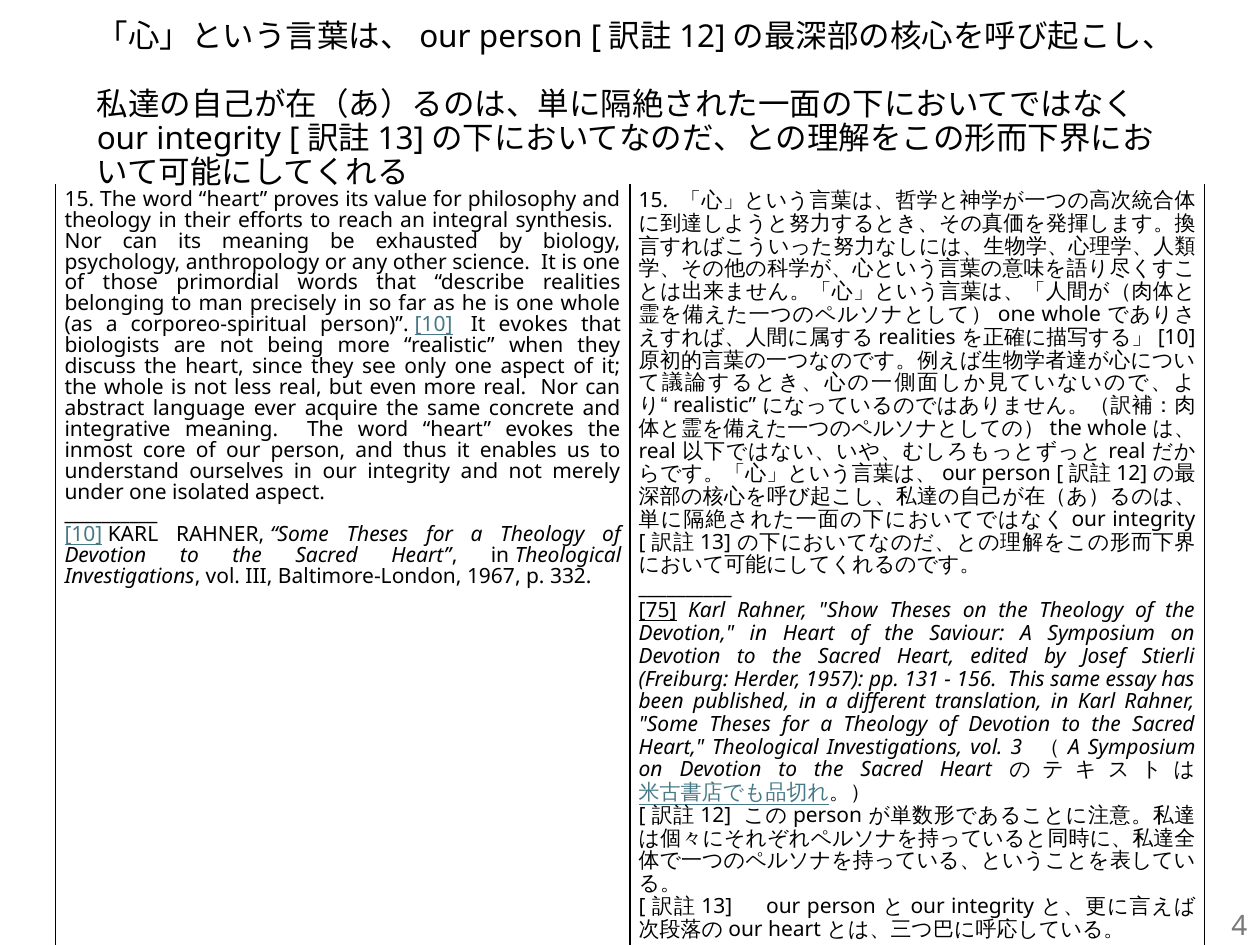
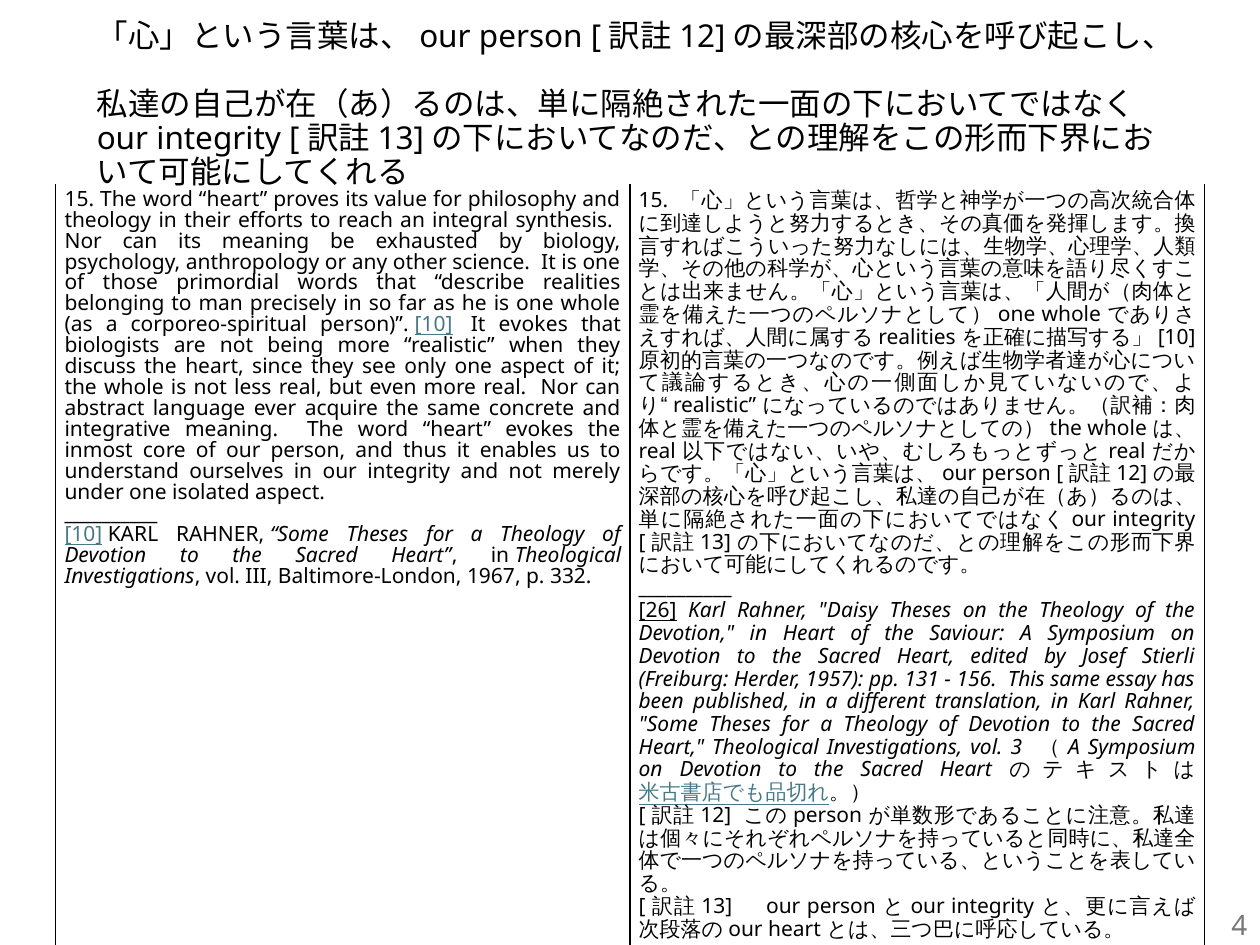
75: 75 -> 26 (658, 611)
Show: Show -> Daisy (848, 611)
